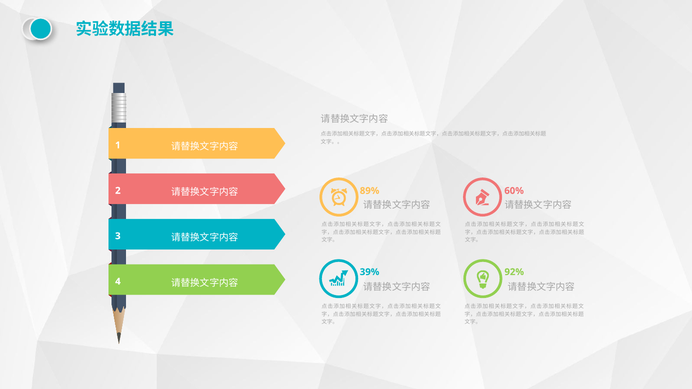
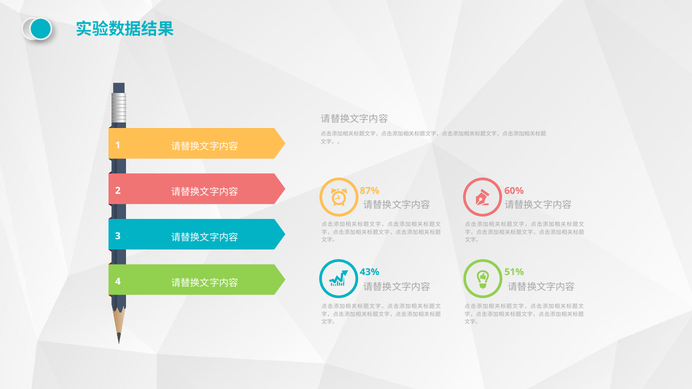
89%: 89% -> 87% (370, 191)
39%: 39% -> 43% (370, 272)
92%: 92% -> 51% (514, 272)
